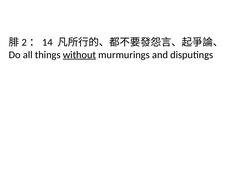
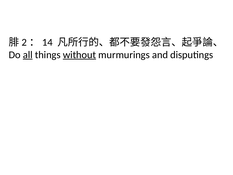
all underline: none -> present (28, 55)
